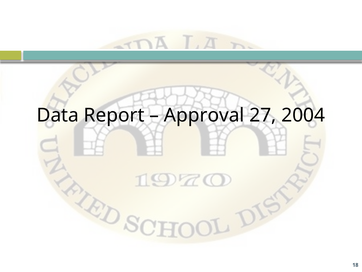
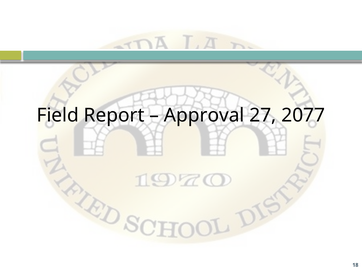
Data: Data -> Field (58, 115)
2004: 2004 -> 2077 (303, 115)
